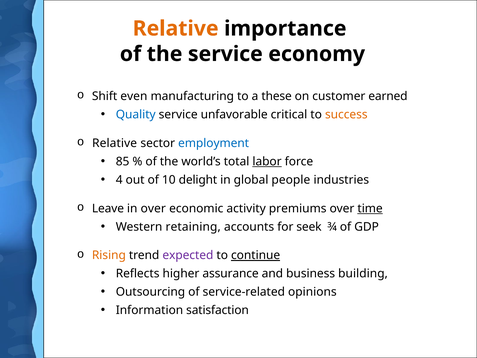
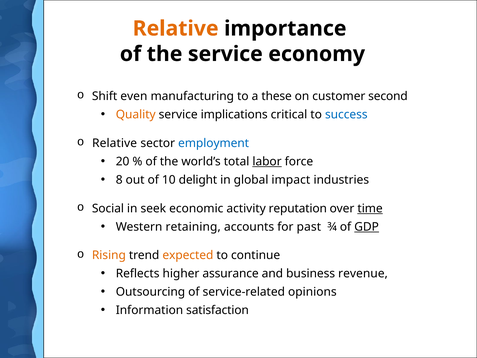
earned: earned -> second (388, 96)
Quality colour: blue -> orange (136, 114)
unfavorable: unfavorable -> implications (234, 114)
success colour: orange -> blue (346, 114)
85: 85 -> 20 (123, 161)
4: 4 -> 8 (119, 180)
people: people -> impact (291, 180)
Leave: Leave -> Social (108, 208)
in over: over -> seek (153, 208)
premiums: premiums -> reputation (298, 208)
seek: seek -> past (309, 227)
GDP underline: none -> present (367, 227)
expected colour: purple -> orange (188, 255)
continue underline: present -> none (256, 255)
building: building -> revenue (363, 273)
